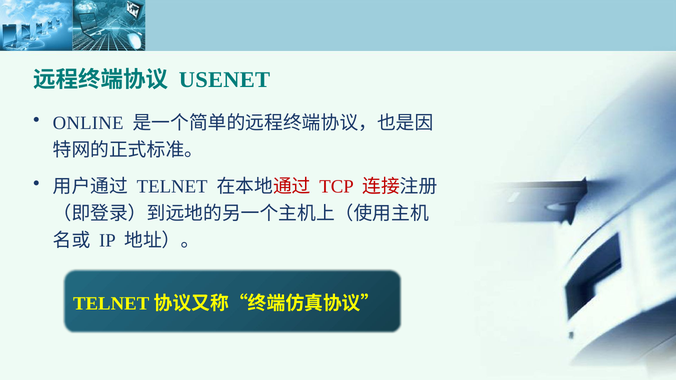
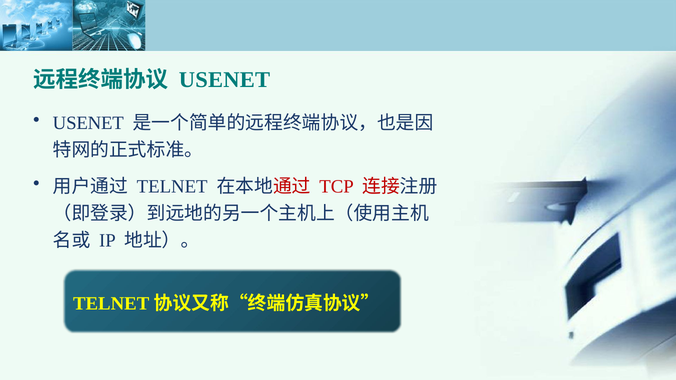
ONLINE: ONLINE -> USENET (88, 123)
